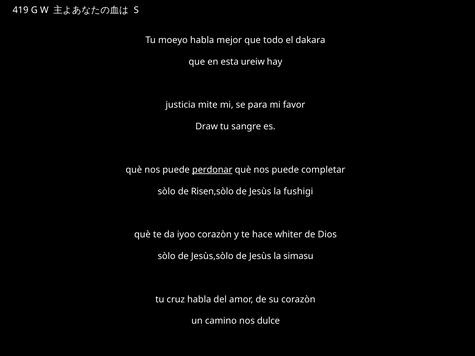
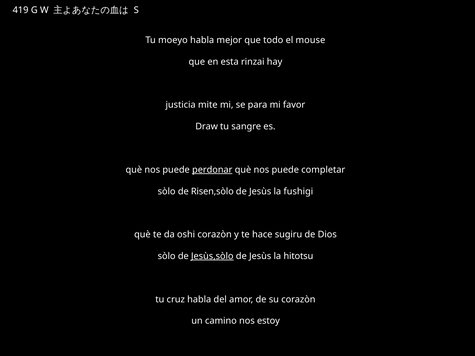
dakara: dakara -> mouse (310, 40)
ureiw: ureiw -> rinzai (253, 62)
iyoo: iyoo -> oshi (186, 235)
whiter: whiter -> sugiru (289, 235)
Jesùs,sòlo underline: none -> present (212, 256)
simasu: simasu -> hitotsu (298, 256)
dulce: dulce -> estoy (268, 321)
